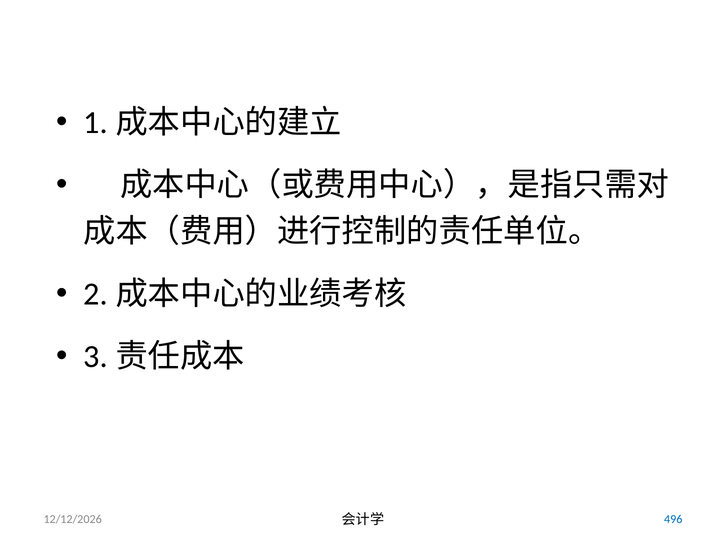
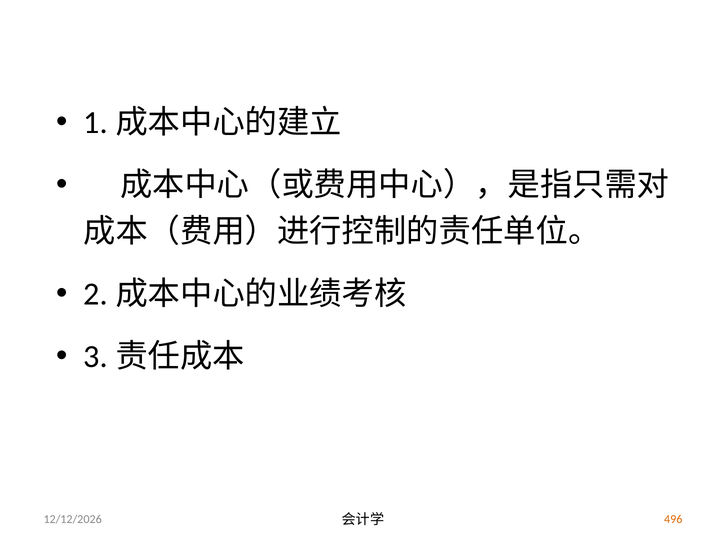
496 colour: blue -> orange (673, 520)
